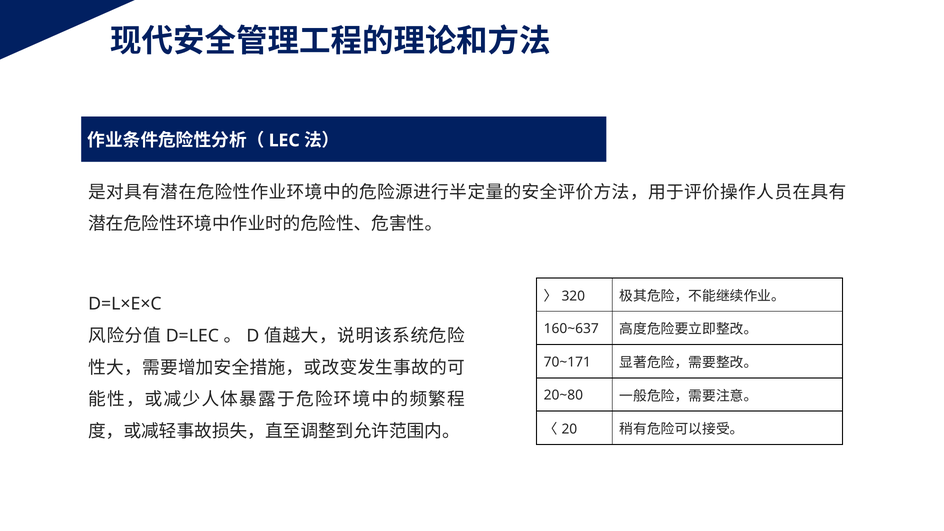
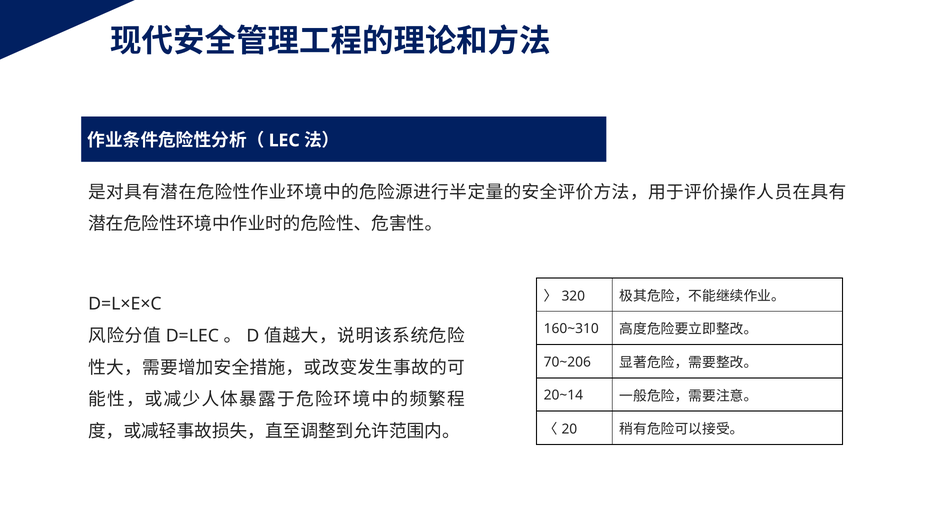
160~637: 160~637 -> 160~310 (571, 329)
70~171: 70~171 -> 70~206 (567, 362)
20~80: 20~80 -> 20~14 (563, 395)
